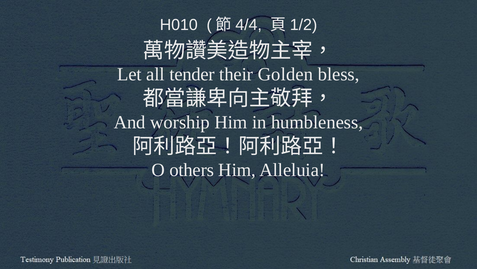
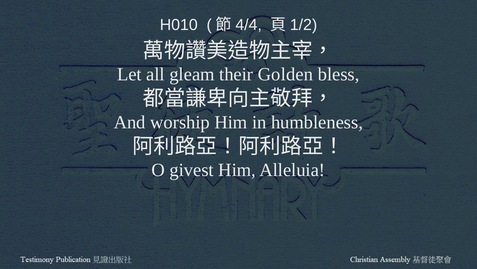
tender: tender -> gleam (192, 74)
others: others -> givest (192, 170)
